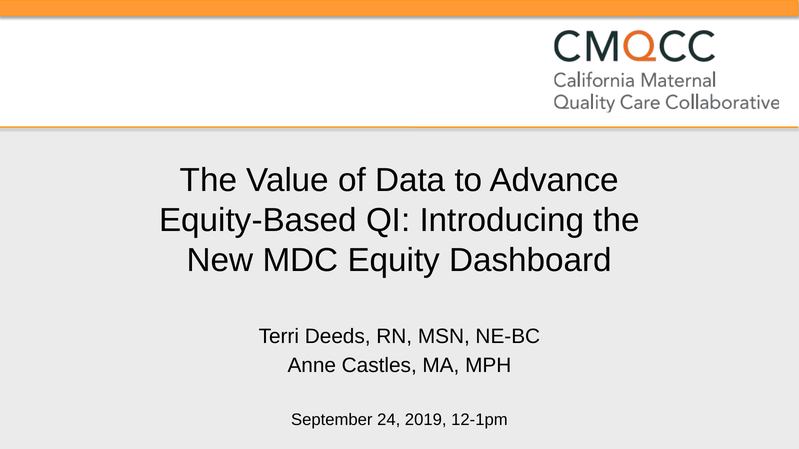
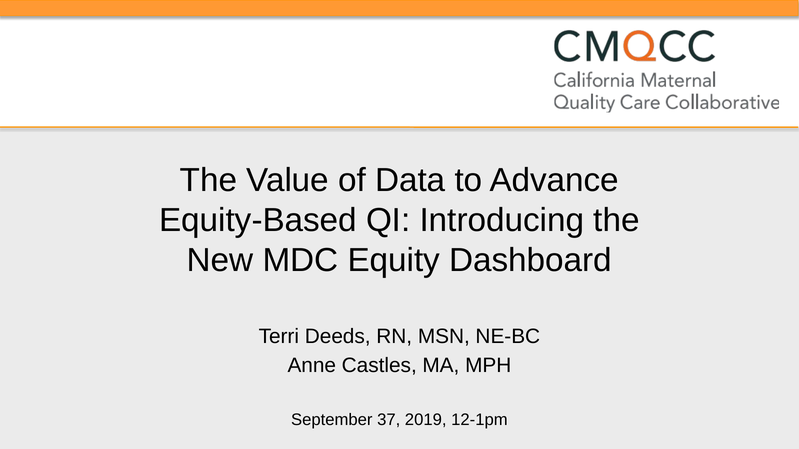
24: 24 -> 37 (389, 420)
